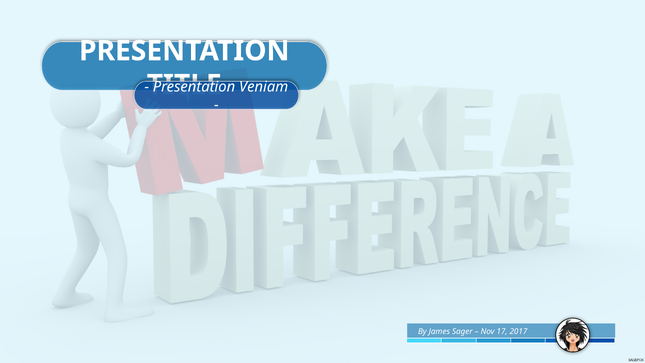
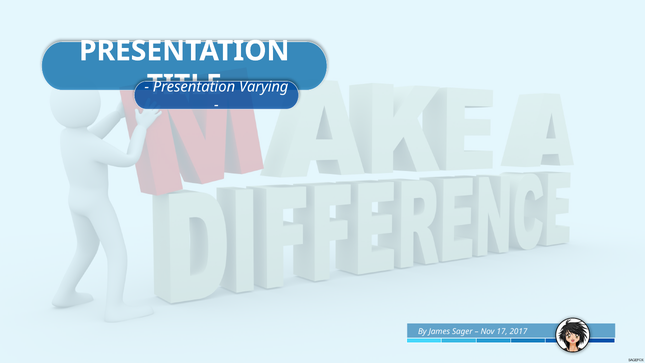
Veniam: Veniam -> Varying (264, 87)
